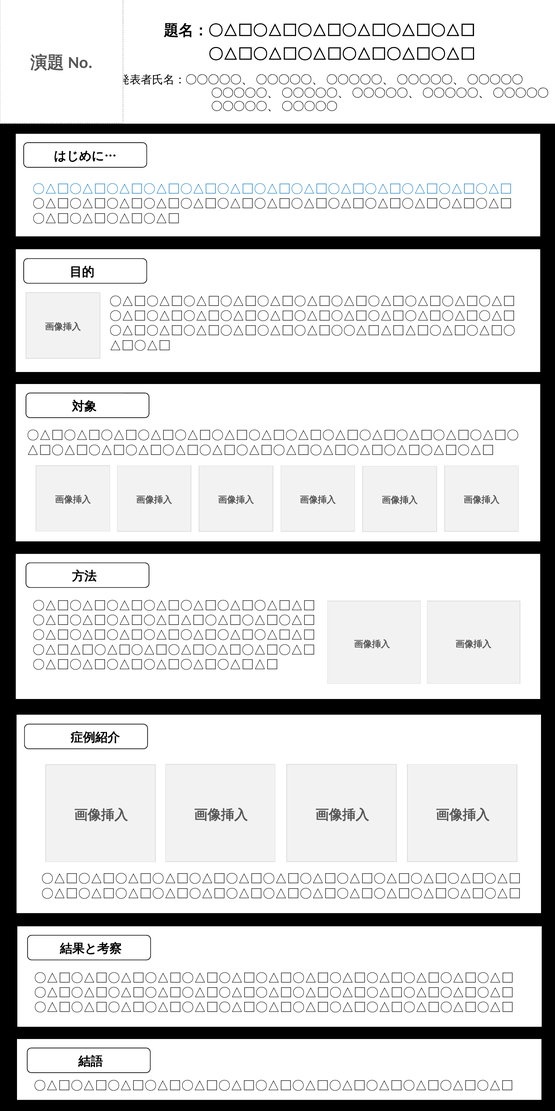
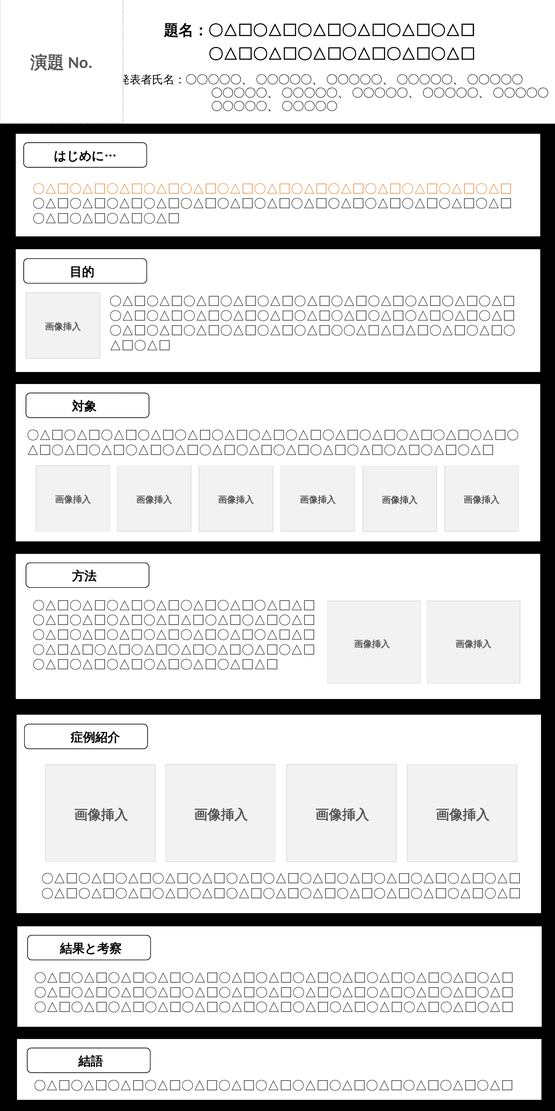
〇△□〇△□〇△□〇△□〇△□〇△□〇△□〇△□〇△□〇△□〇△□〇△□〇△□ colour: blue -> orange (272, 189)
